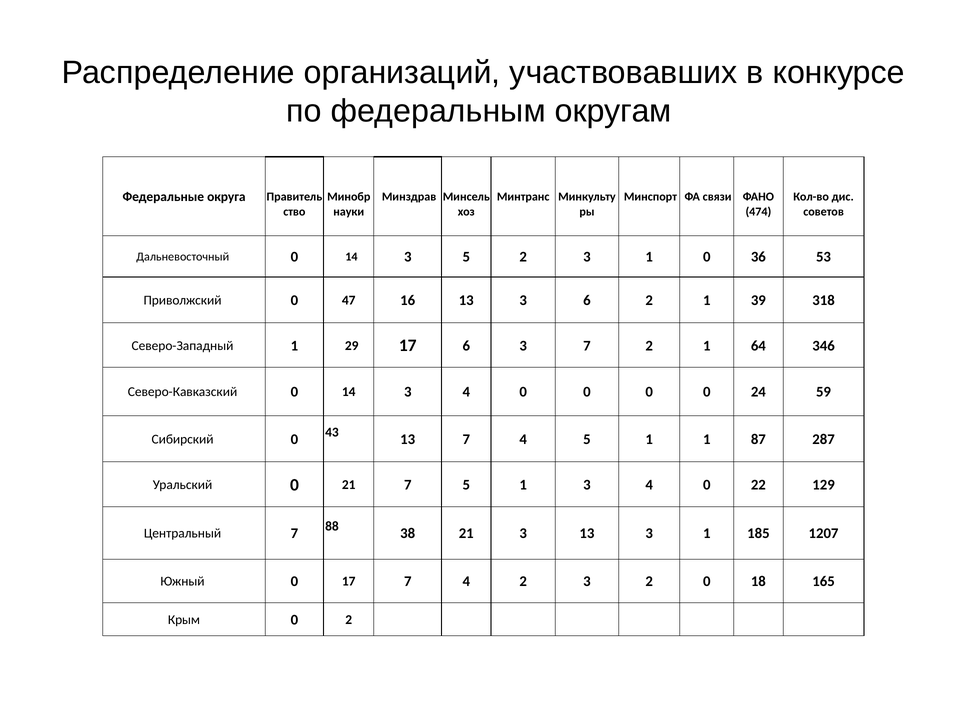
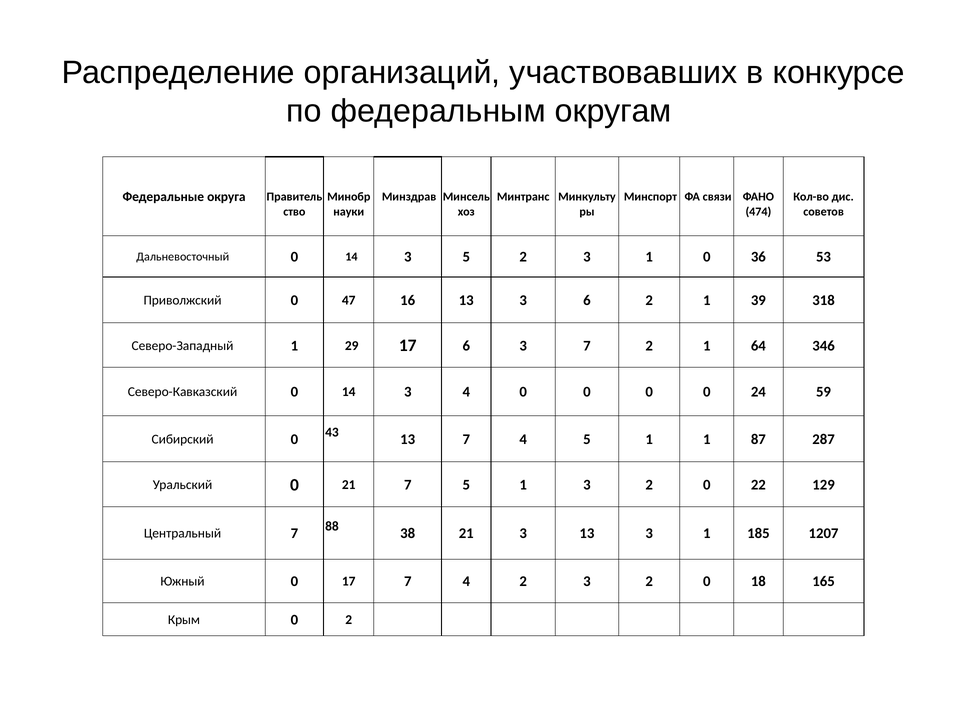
1 3 4: 4 -> 2 (649, 484)
